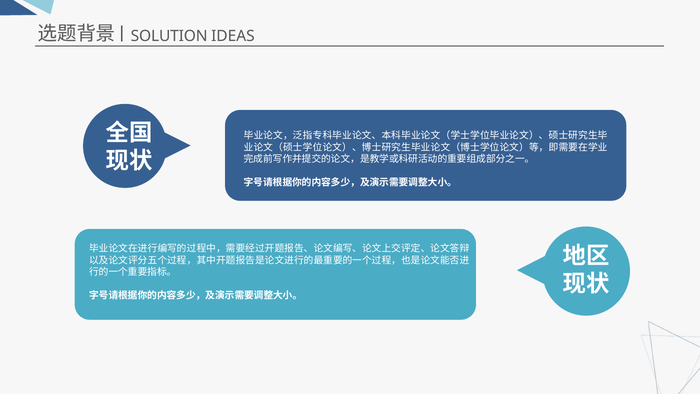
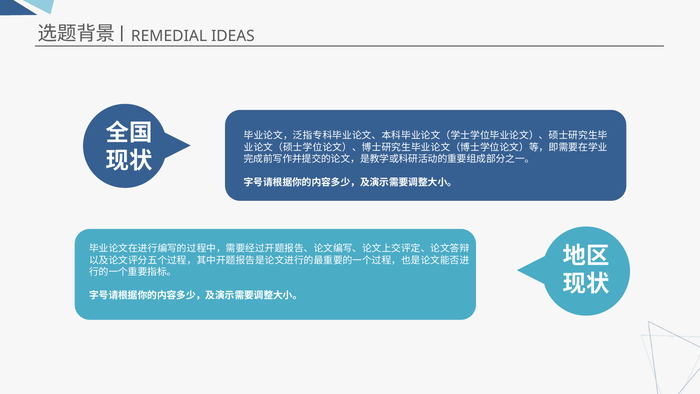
SOLUTION: SOLUTION -> REMEDIAL (169, 36)
